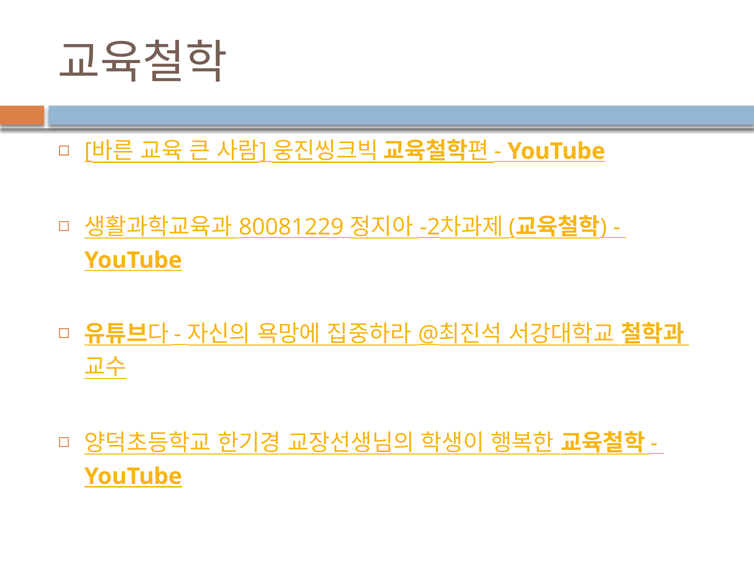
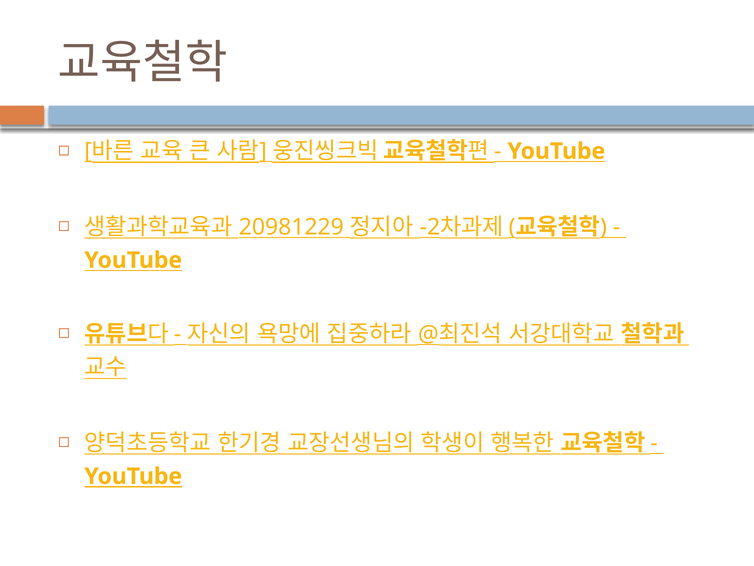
80081229: 80081229 -> 20981229 (291, 227)
